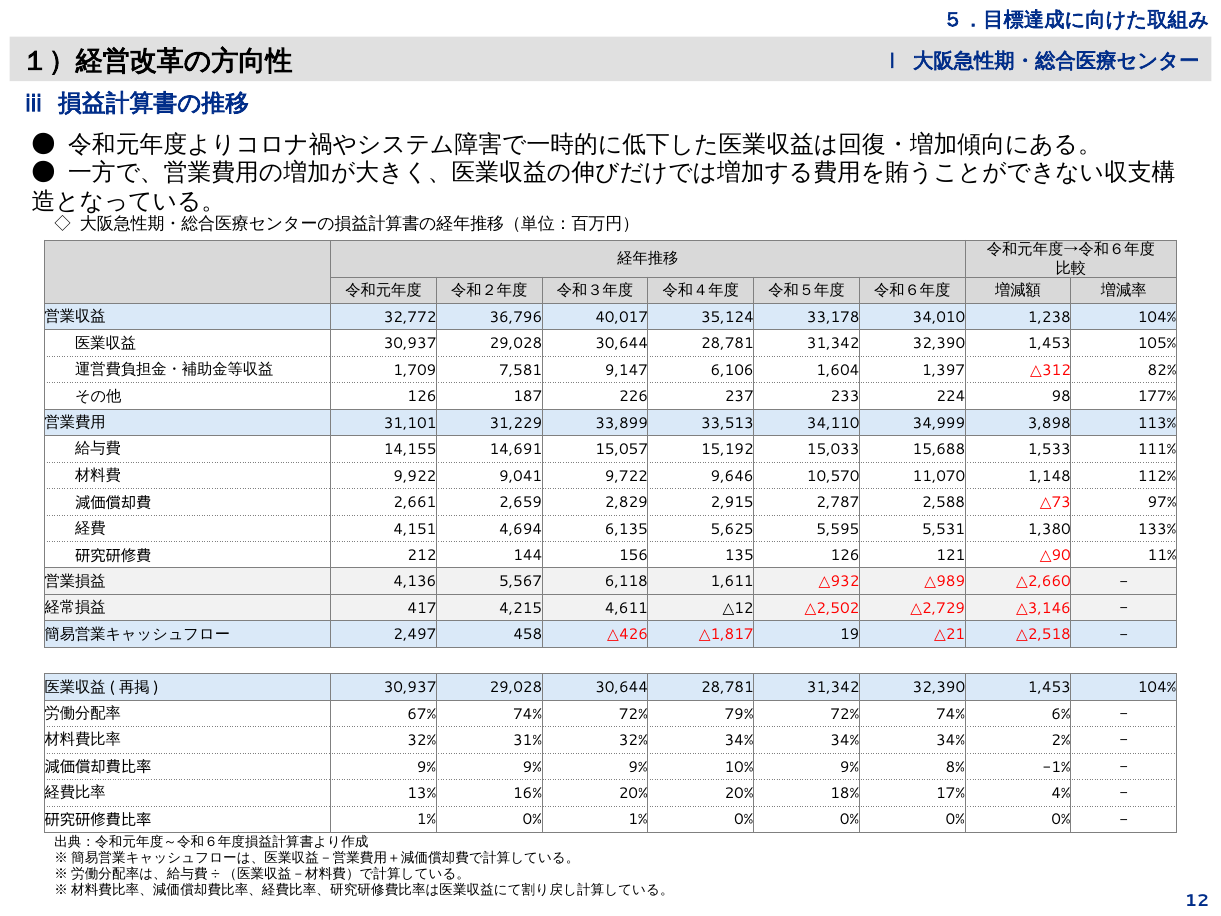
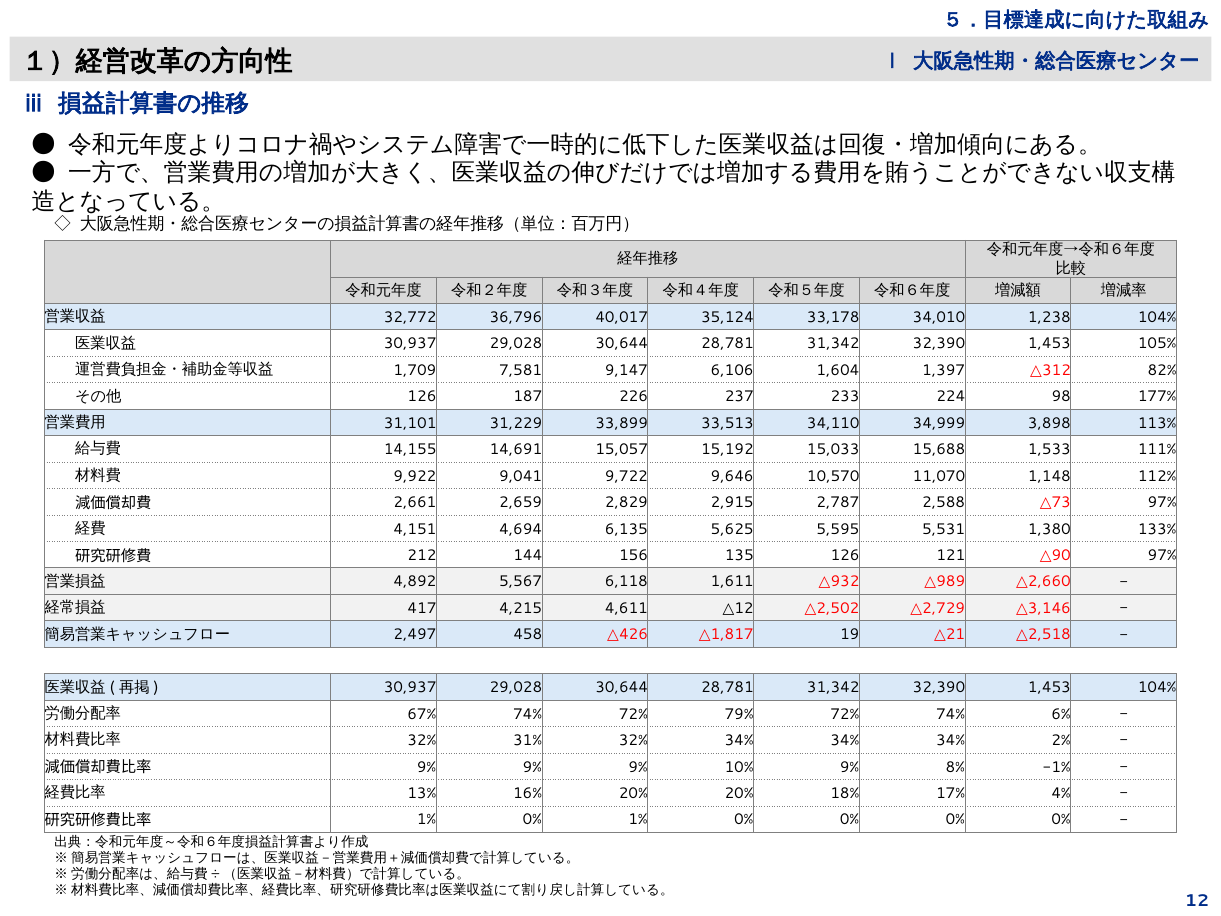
△90 11%: 11% -> 97% (1162, 555)
4,136: 4,136 -> 4,892 (415, 582)
